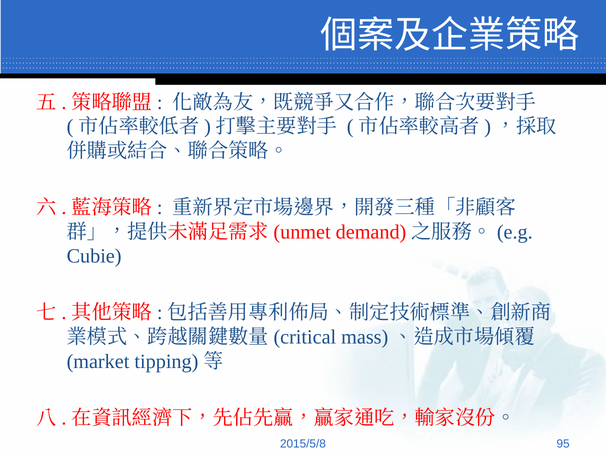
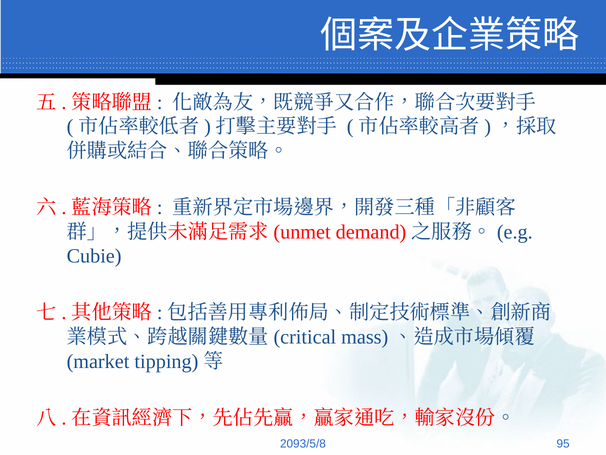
2015/5/8: 2015/5/8 -> 2093/5/8 (303, 443)
